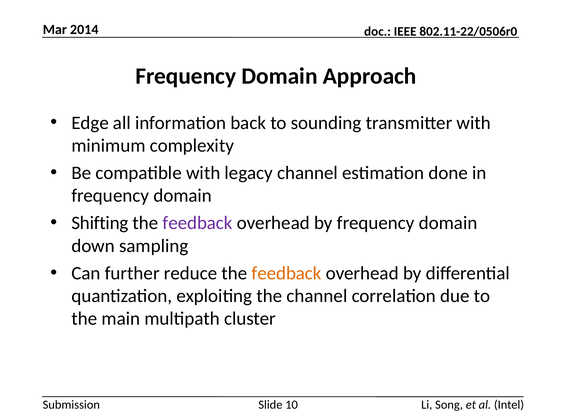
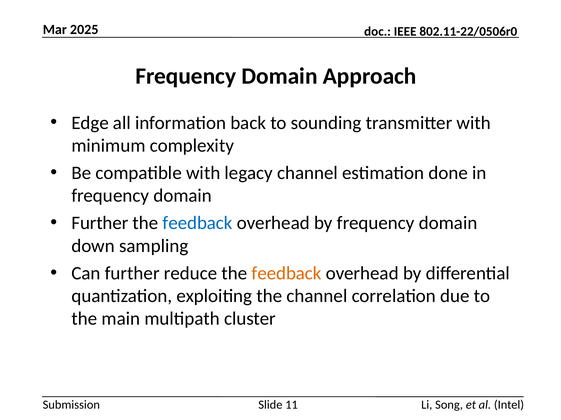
2014: 2014 -> 2025 (84, 30)
Shifting: Shifting -> Further (100, 223)
feedback colour: purple -> blue (198, 223)
10: 10 -> 11 (292, 406)
